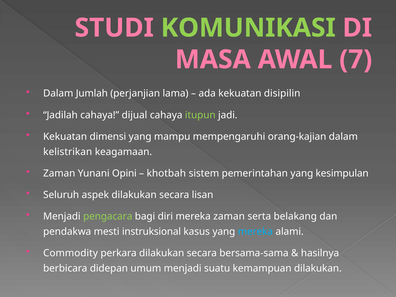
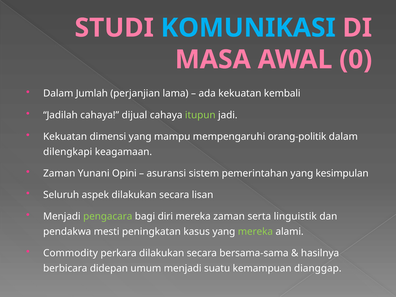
KOMUNIKASI colour: light green -> light blue (248, 28)
7: 7 -> 0 (356, 60)
disipilin: disipilin -> kembali (282, 93)
orang-kajian: orang-kajian -> orang-politik (297, 137)
kelistrikan: kelistrikan -> dilengkapi (68, 152)
khotbah: khotbah -> asuransi (166, 173)
belakang: belakang -> linguistik (295, 216)
instruksional: instruksional -> peningkatan (151, 232)
mereka colour: light blue -> light green (255, 232)
kemampuan dilakukan: dilakukan -> dianggap (318, 268)
